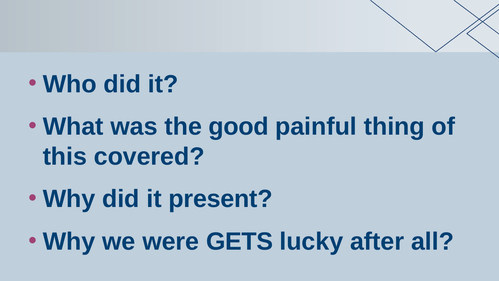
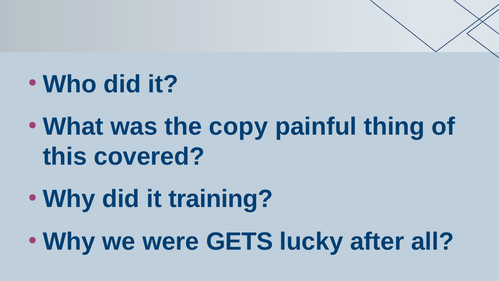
good: good -> copy (238, 126)
present: present -> training (221, 199)
